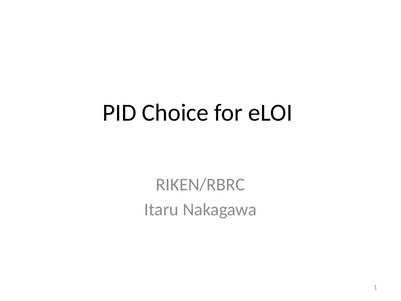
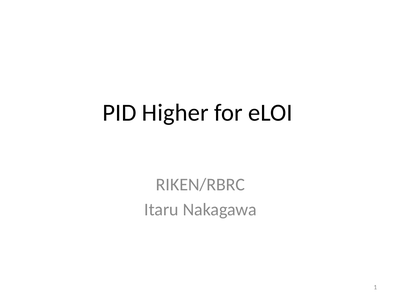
Choice: Choice -> Higher (175, 113)
